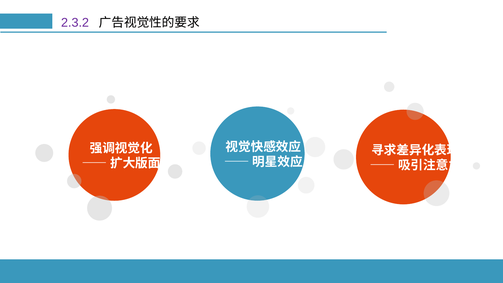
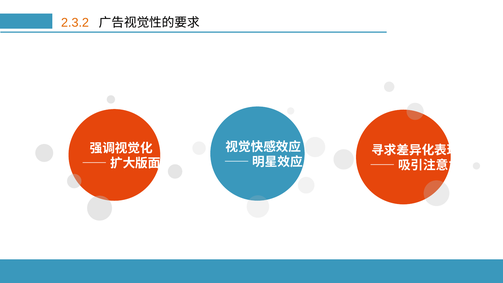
2.3.2 colour: purple -> orange (75, 23)
